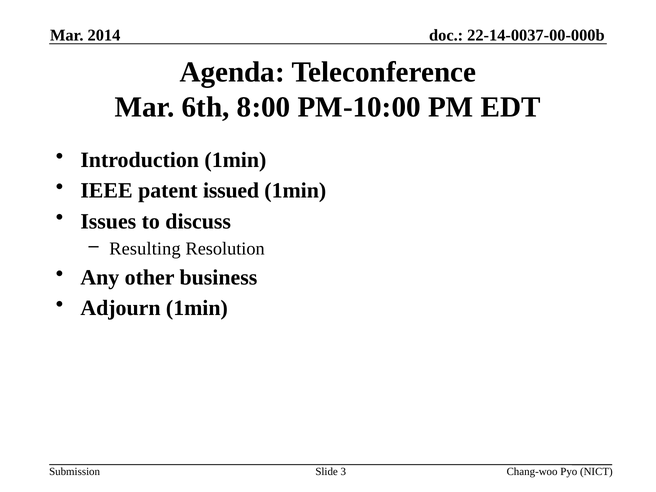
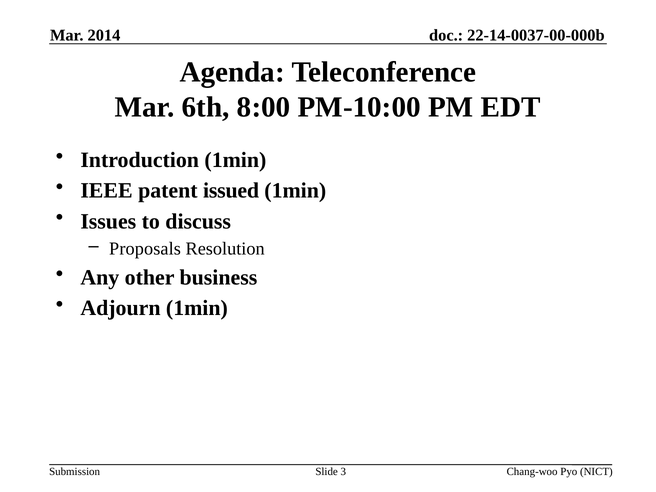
Resulting: Resulting -> Proposals (145, 249)
